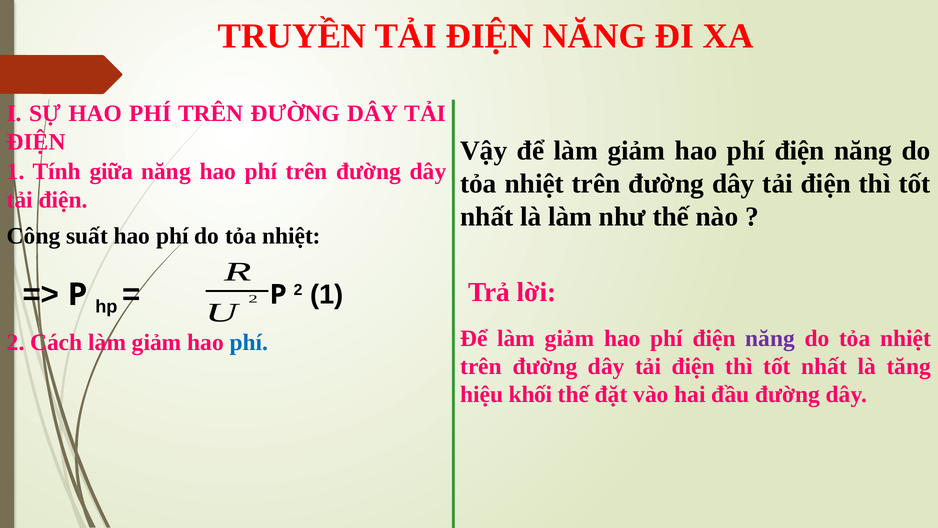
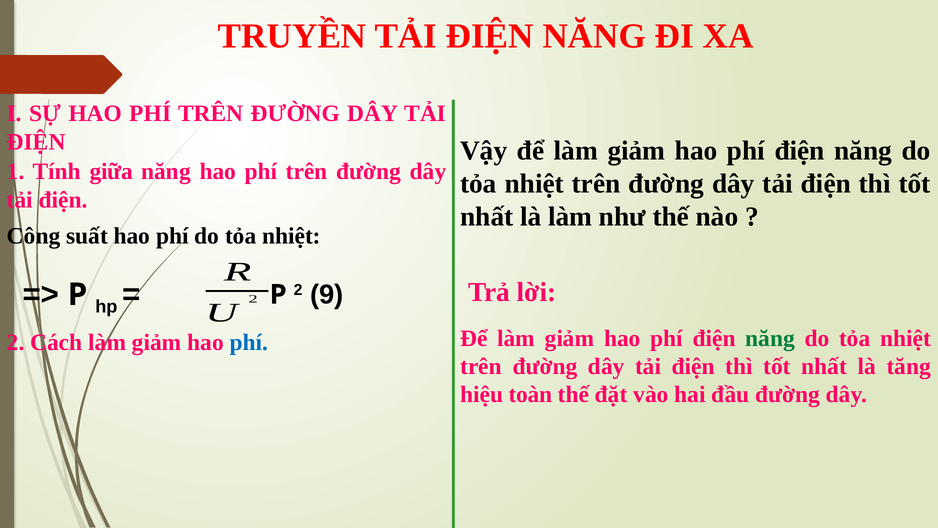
2 1: 1 -> 9 (327, 294)
năng colour: purple -> green (770, 338)
khối: khối -> toàn (531, 394)
